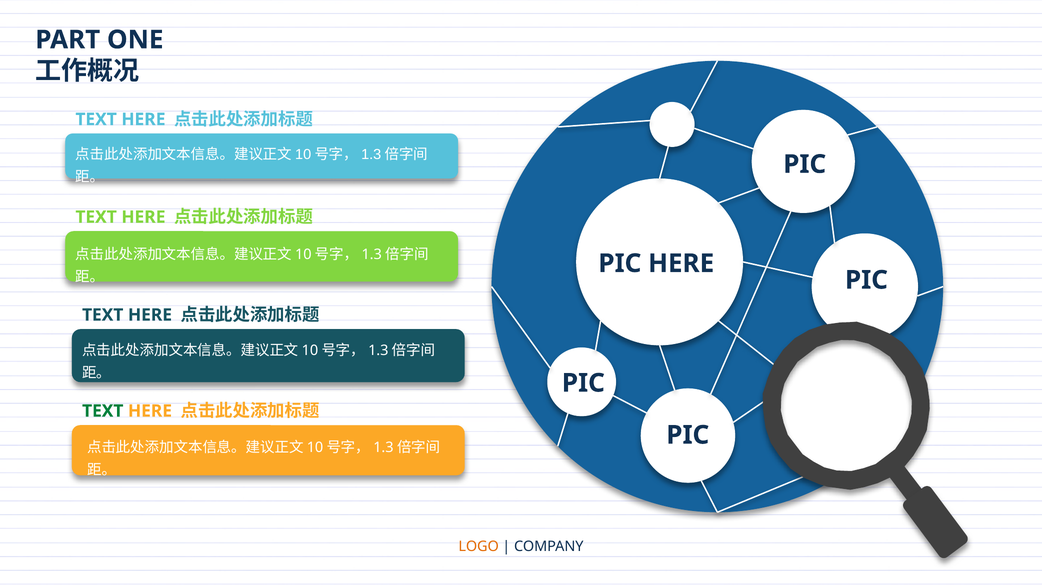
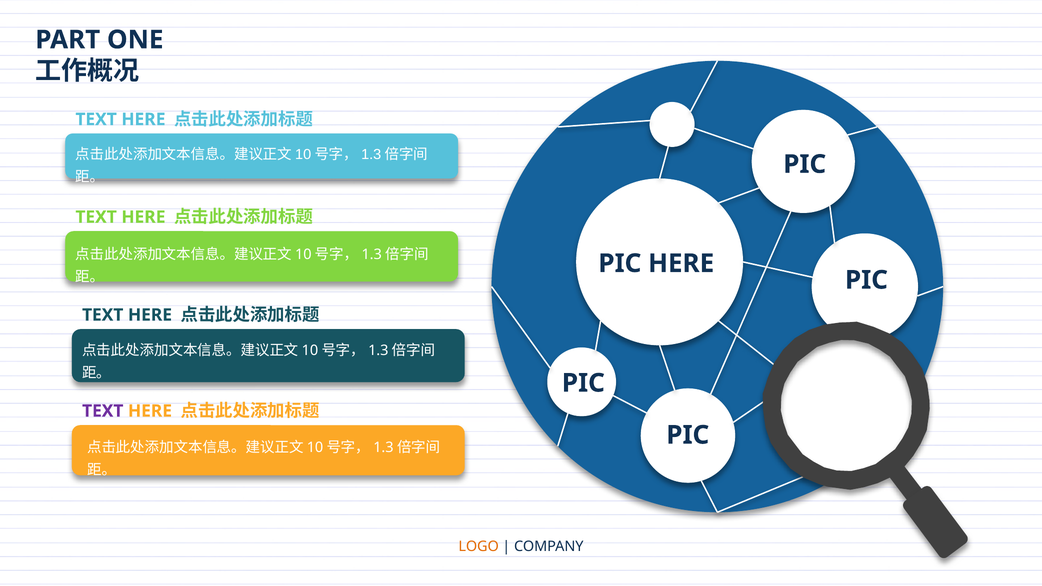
TEXT colour: green -> purple (103, 411)
